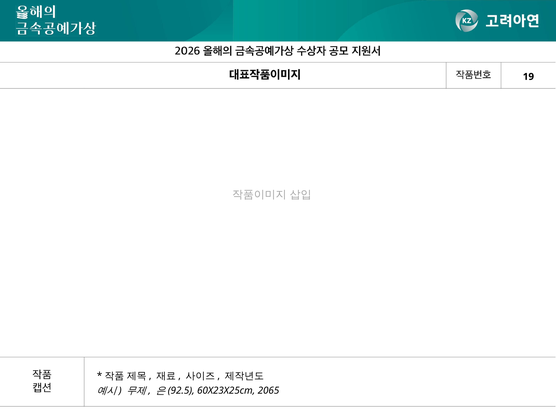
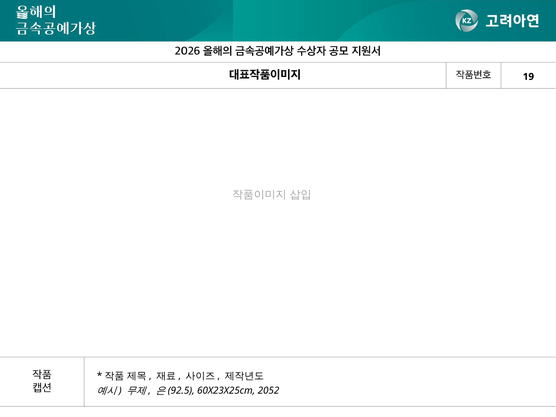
2065: 2065 -> 2052 (268, 391)
